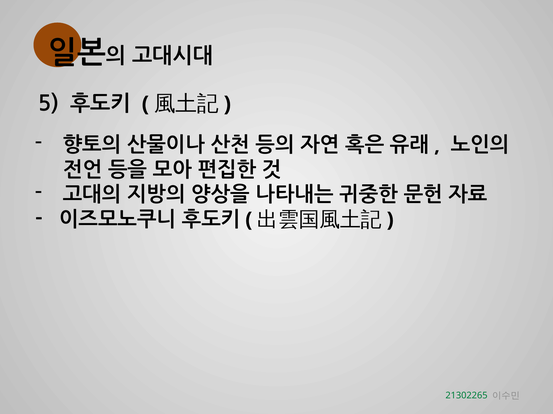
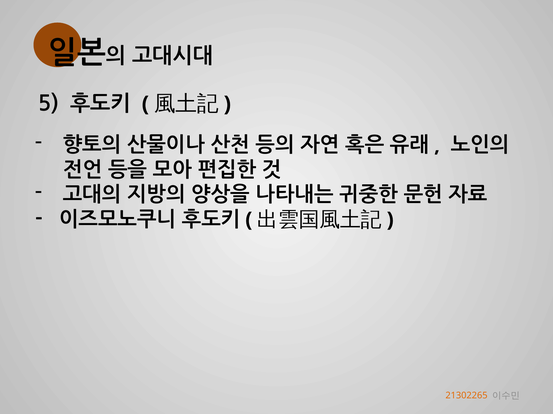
21302265 colour: green -> orange (466, 396)
